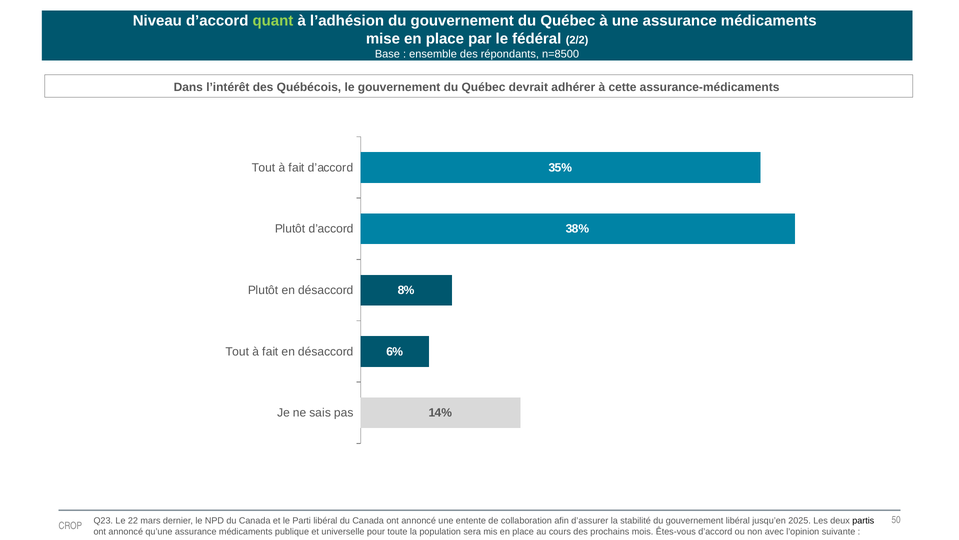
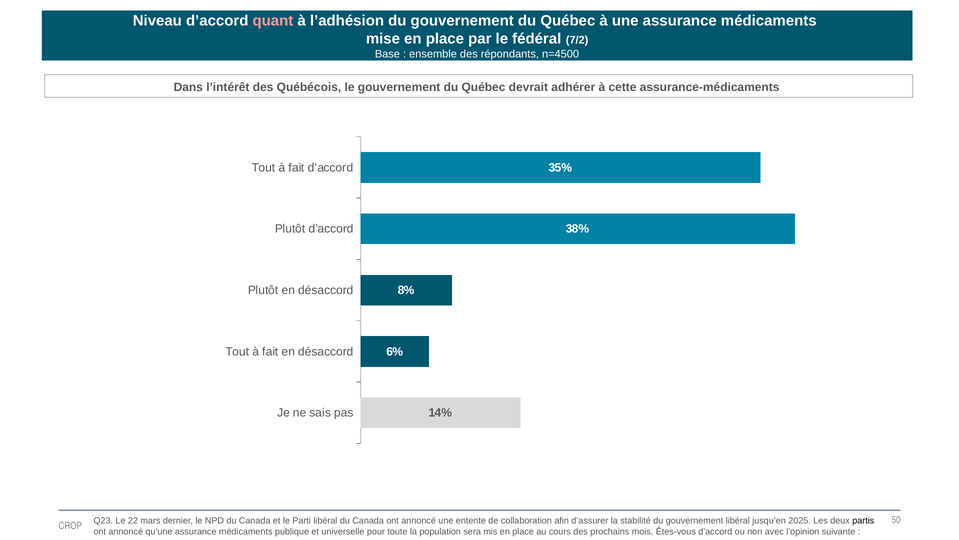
quant colour: light green -> pink (273, 21)
2/2: 2/2 -> 7/2 (577, 40)
n=8500: n=8500 -> n=4500 (561, 54)
